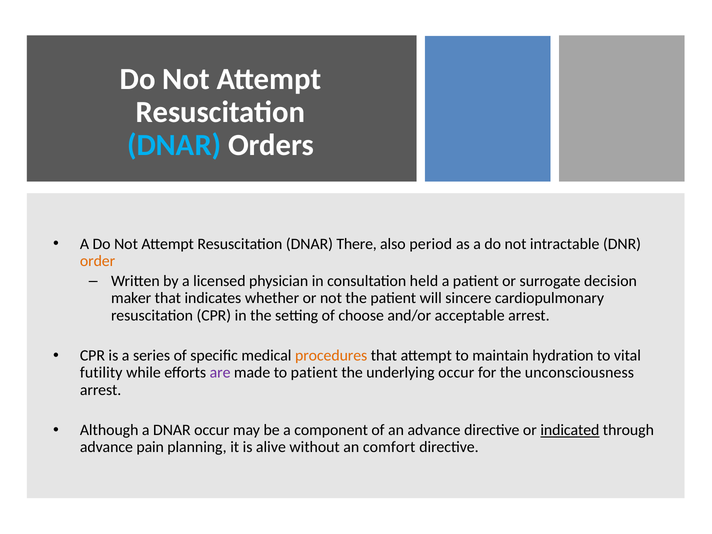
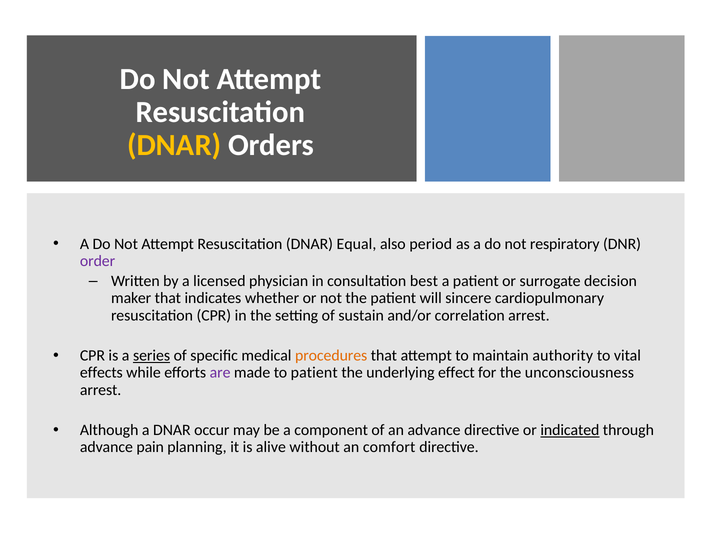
DNAR colour: light blue -> yellow (174, 145)
There: There -> Equal (356, 244)
intractable: intractable -> respiratory (565, 244)
order colour: orange -> purple (98, 261)
held: held -> best (424, 281)
choose: choose -> sustain (361, 315)
acceptable: acceptable -> correlation (470, 315)
series underline: none -> present (152, 356)
hydration: hydration -> authority (563, 356)
futility: futility -> effects (101, 373)
underlying occur: occur -> effect (456, 373)
